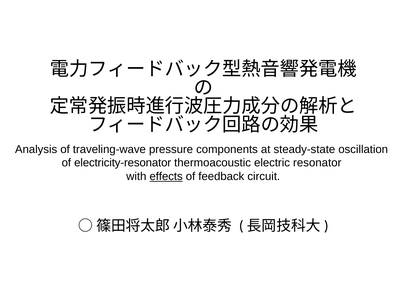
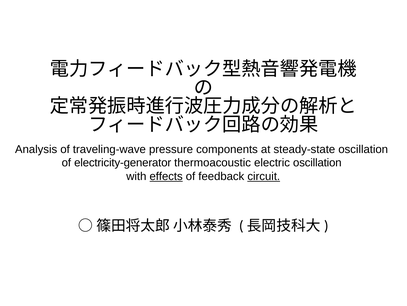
electricity-resonator: electricity-resonator -> electricity-generator (123, 162)
electric resonator: resonator -> oscillation (317, 162)
circuit underline: none -> present (264, 176)
